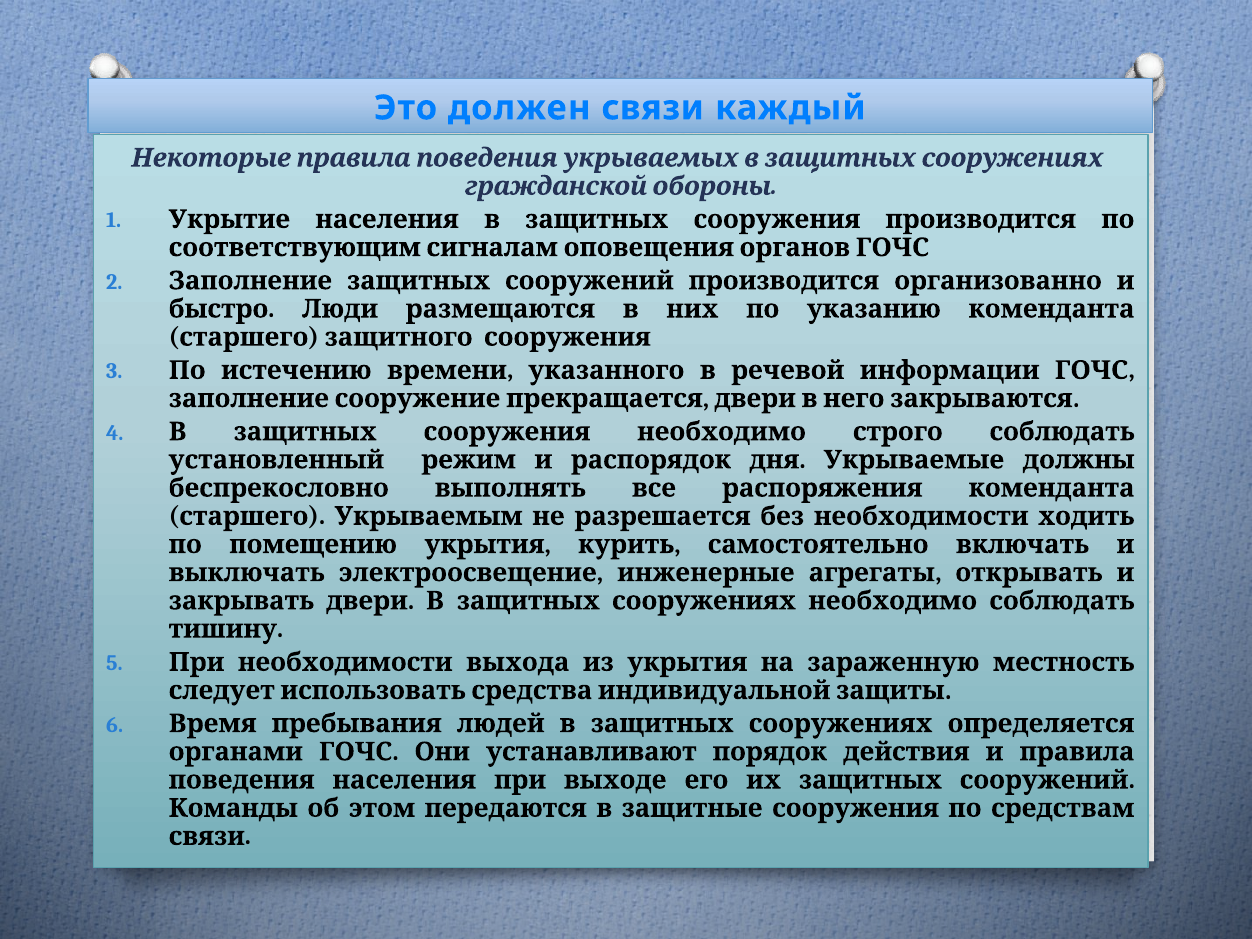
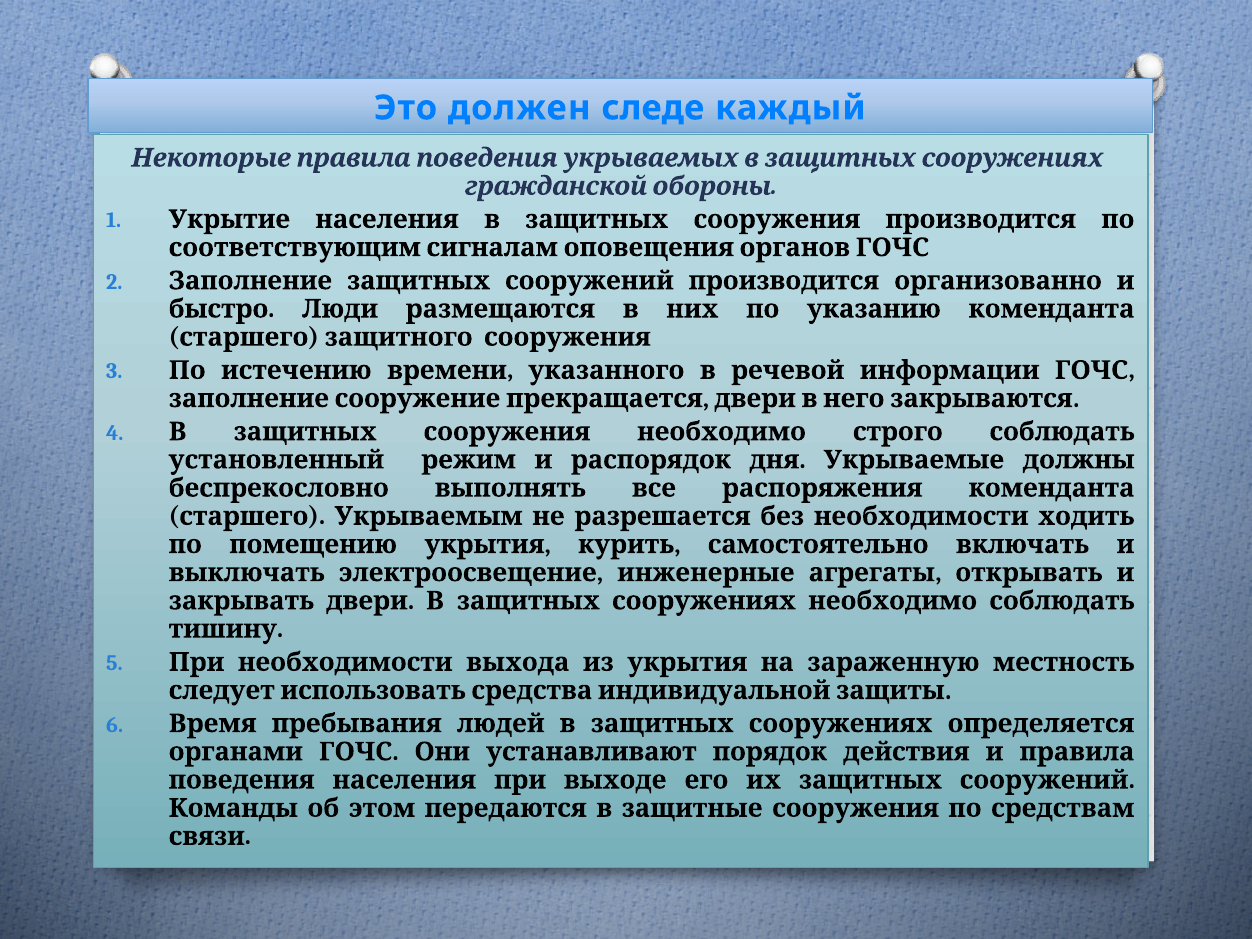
должен связи: связи -> следе (653, 108)
